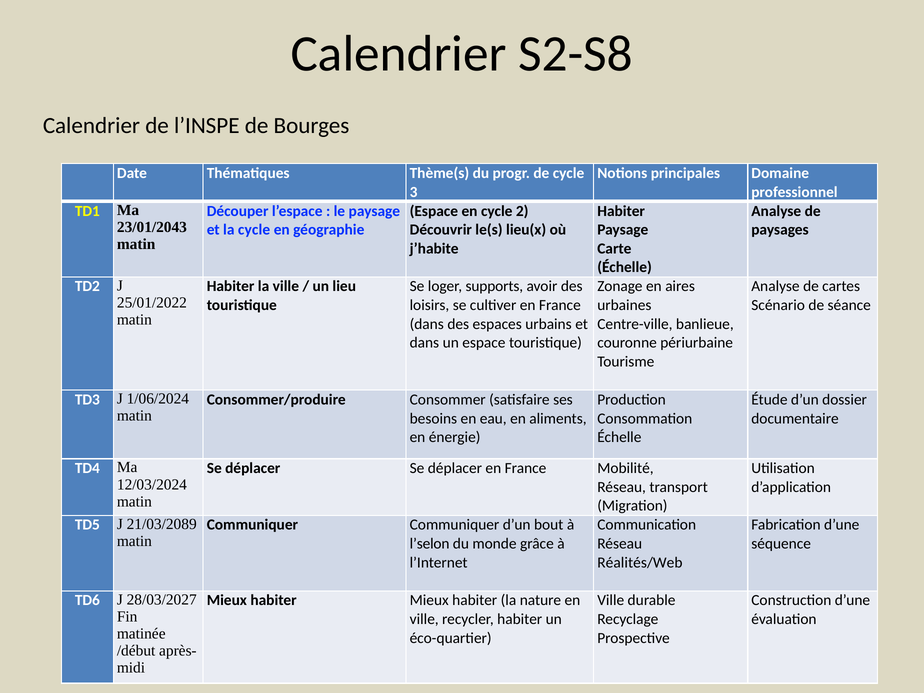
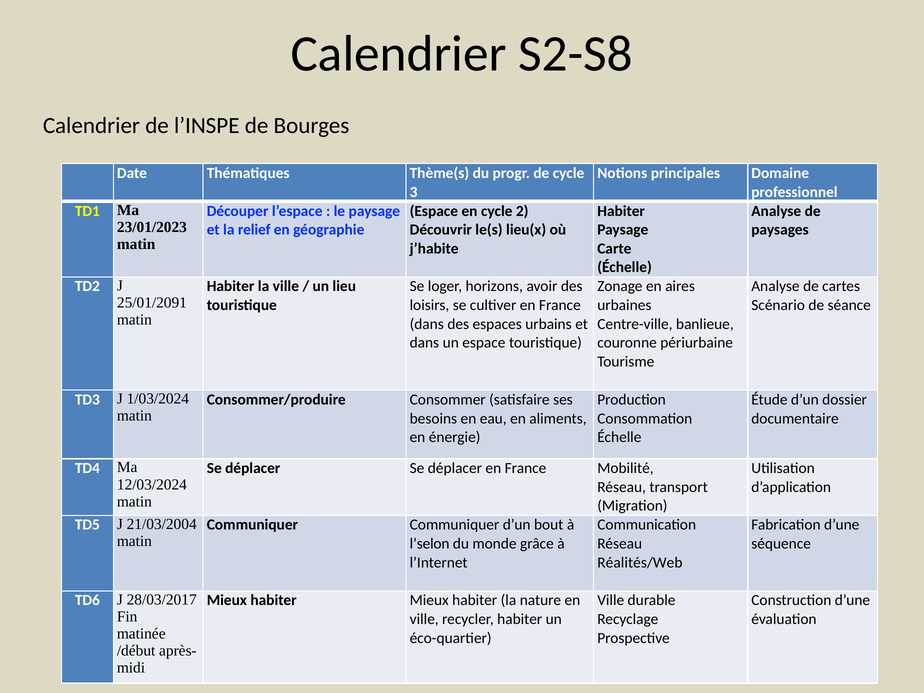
23/01/2043: 23/01/2043 -> 23/01/2023 (152, 227)
la cycle: cycle -> relief (254, 230)
supports: supports -> horizons (494, 286)
25/01/2022: 25/01/2022 -> 25/01/2091 (152, 303)
1/06/2024: 1/06/2024 -> 1/03/2024 (158, 399)
21/03/2089: 21/03/2089 -> 21/03/2004 (162, 524)
28/03/2027: 28/03/2027 -> 28/03/2017 (162, 599)
